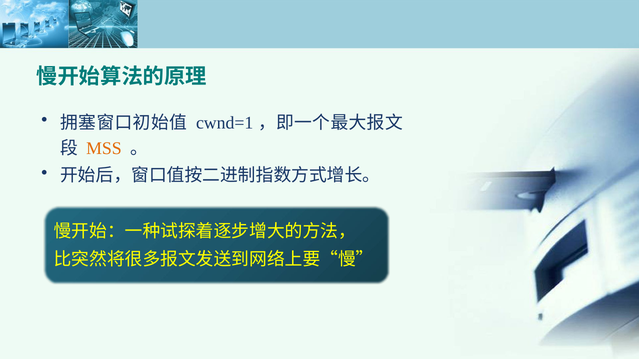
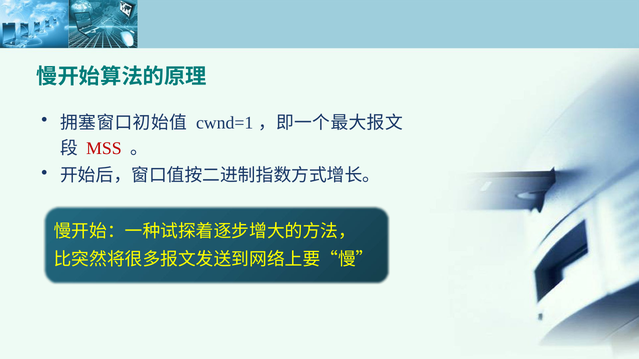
MSS colour: orange -> red (104, 148)
